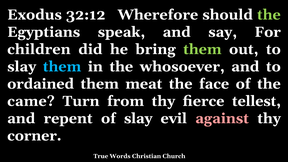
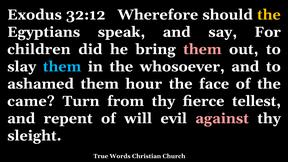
the colour: light green -> yellow (269, 15)
them colour: light green -> pink (202, 49)
ordained: ordained -> ashamed (41, 84)
meat: meat -> hour (144, 84)
of slay: slay -> will (138, 118)
corner: corner -> sleight (34, 136)
